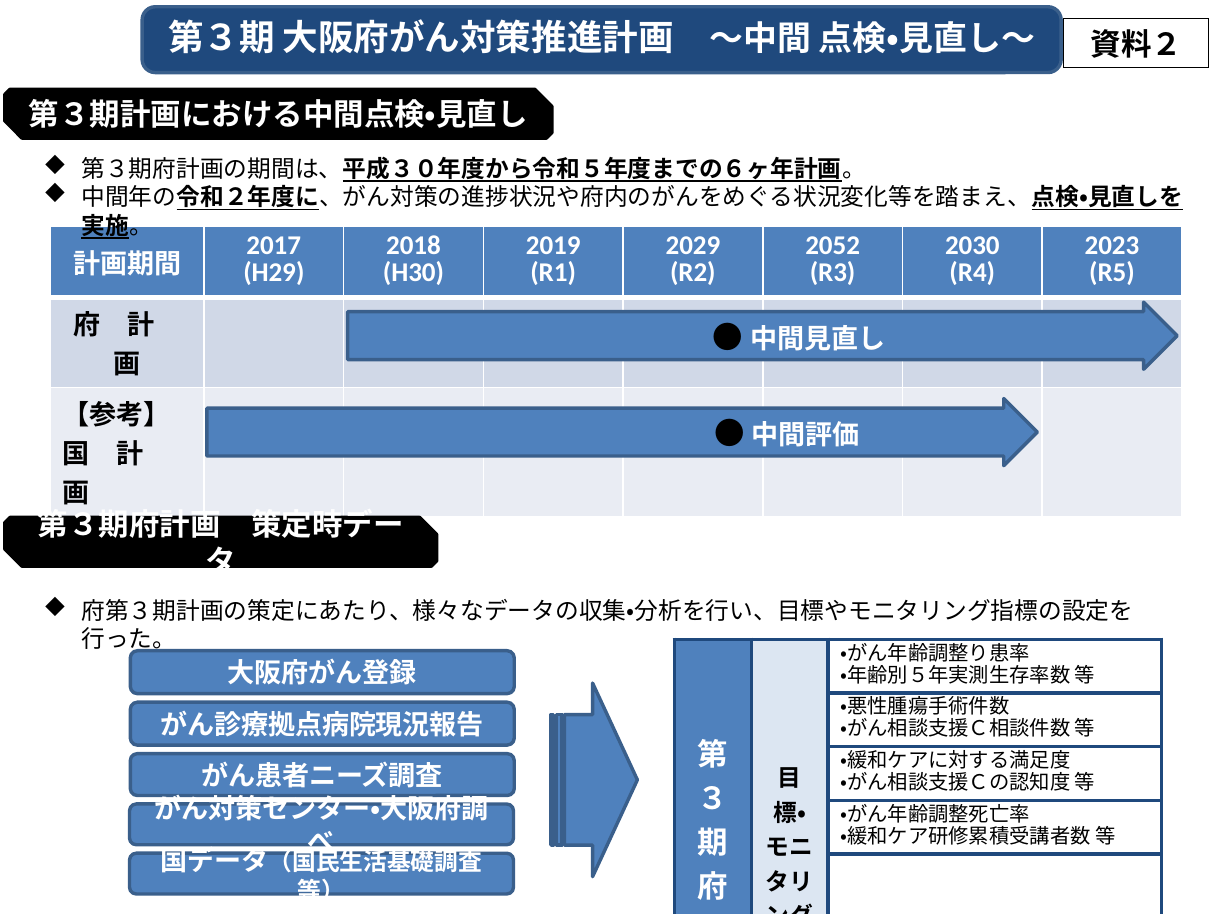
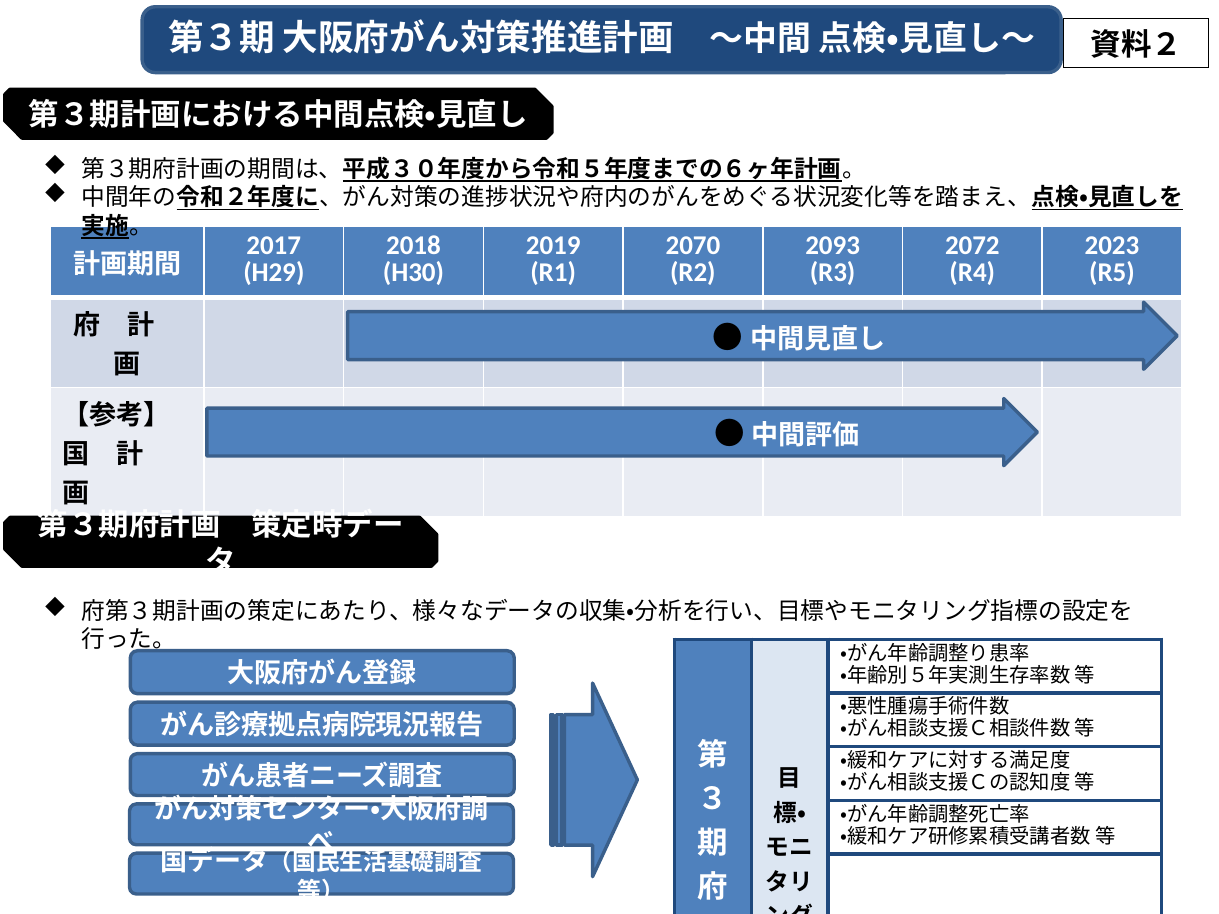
2029: 2029 -> 2070 (693, 245)
2052: 2052 -> 2093 (833, 245)
2030: 2030 -> 2072 (972, 245)
